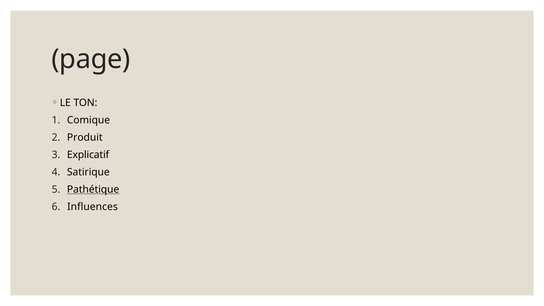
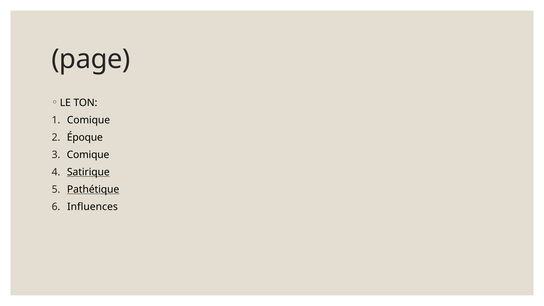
Produit: Produit -> Époque (85, 137)
Explicatif: Explicatif -> Comique (88, 155)
Satirique underline: none -> present (88, 172)
